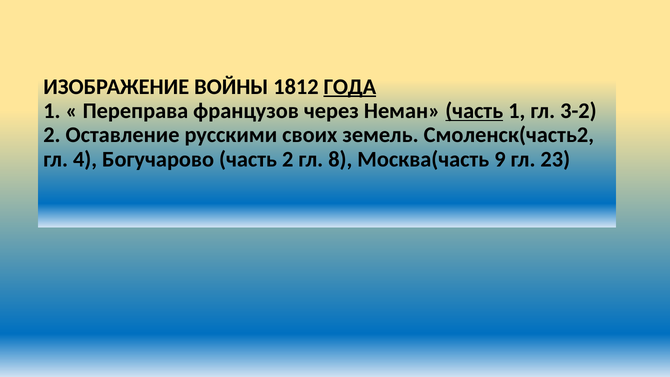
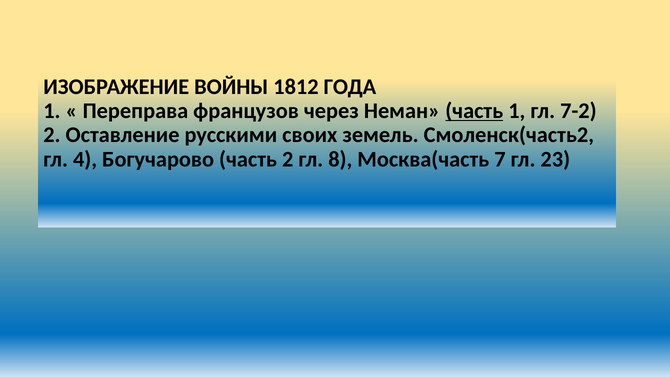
ГОДА underline: present -> none (350, 87)
3-2: 3-2 -> 7-2 (578, 111)
9: 9 -> 7 (500, 159)
